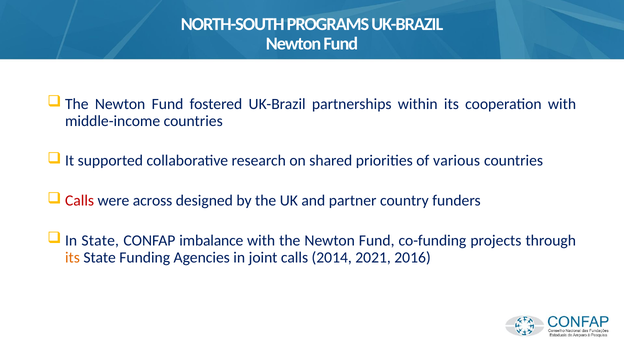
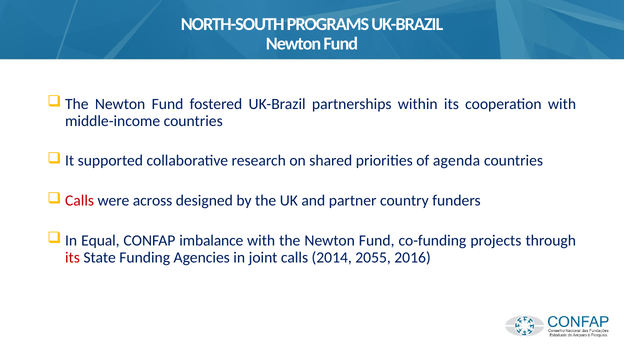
various: various -> agenda (457, 161)
In State: State -> Equal (100, 241)
its colour: orange -> red (72, 257)
2021: 2021 -> 2055 (373, 257)
